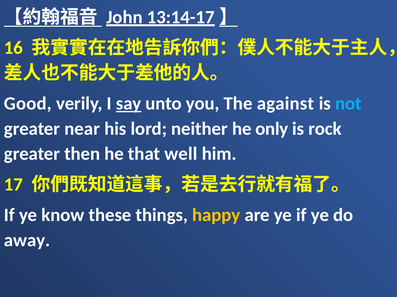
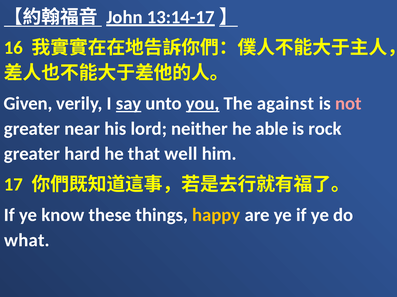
Good: Good -> Given (28, 104)
you underline: none -> present (203, 104)
not colour: light blue -> pink (348, 104)
only: only -> able (272, 129)
then: then -> hard (82, 154)
away: away -> what (27, 241)
